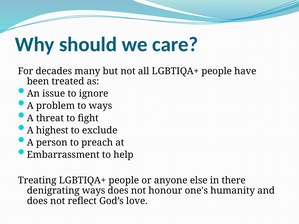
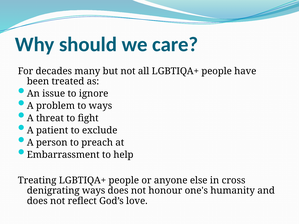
highest: highest -> patient (52, 130)
there: there -> cross (234, 181)
